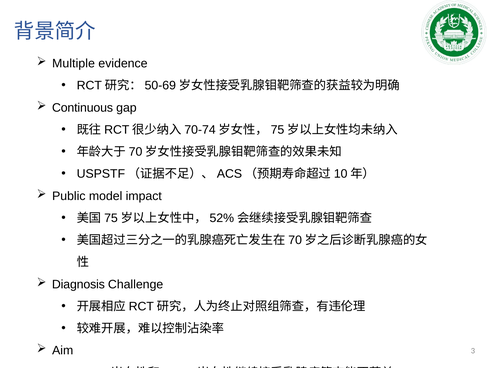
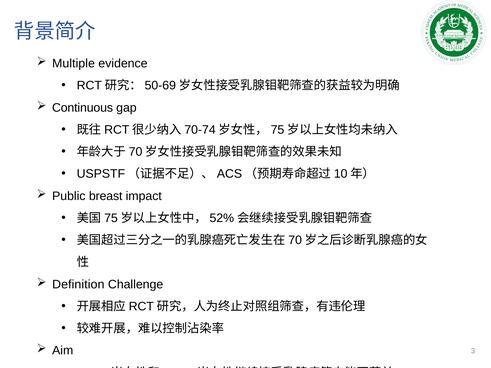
model: model -> breast (106, 196)
Diagnosis: Diagnosis -> Definition (78, 285)
